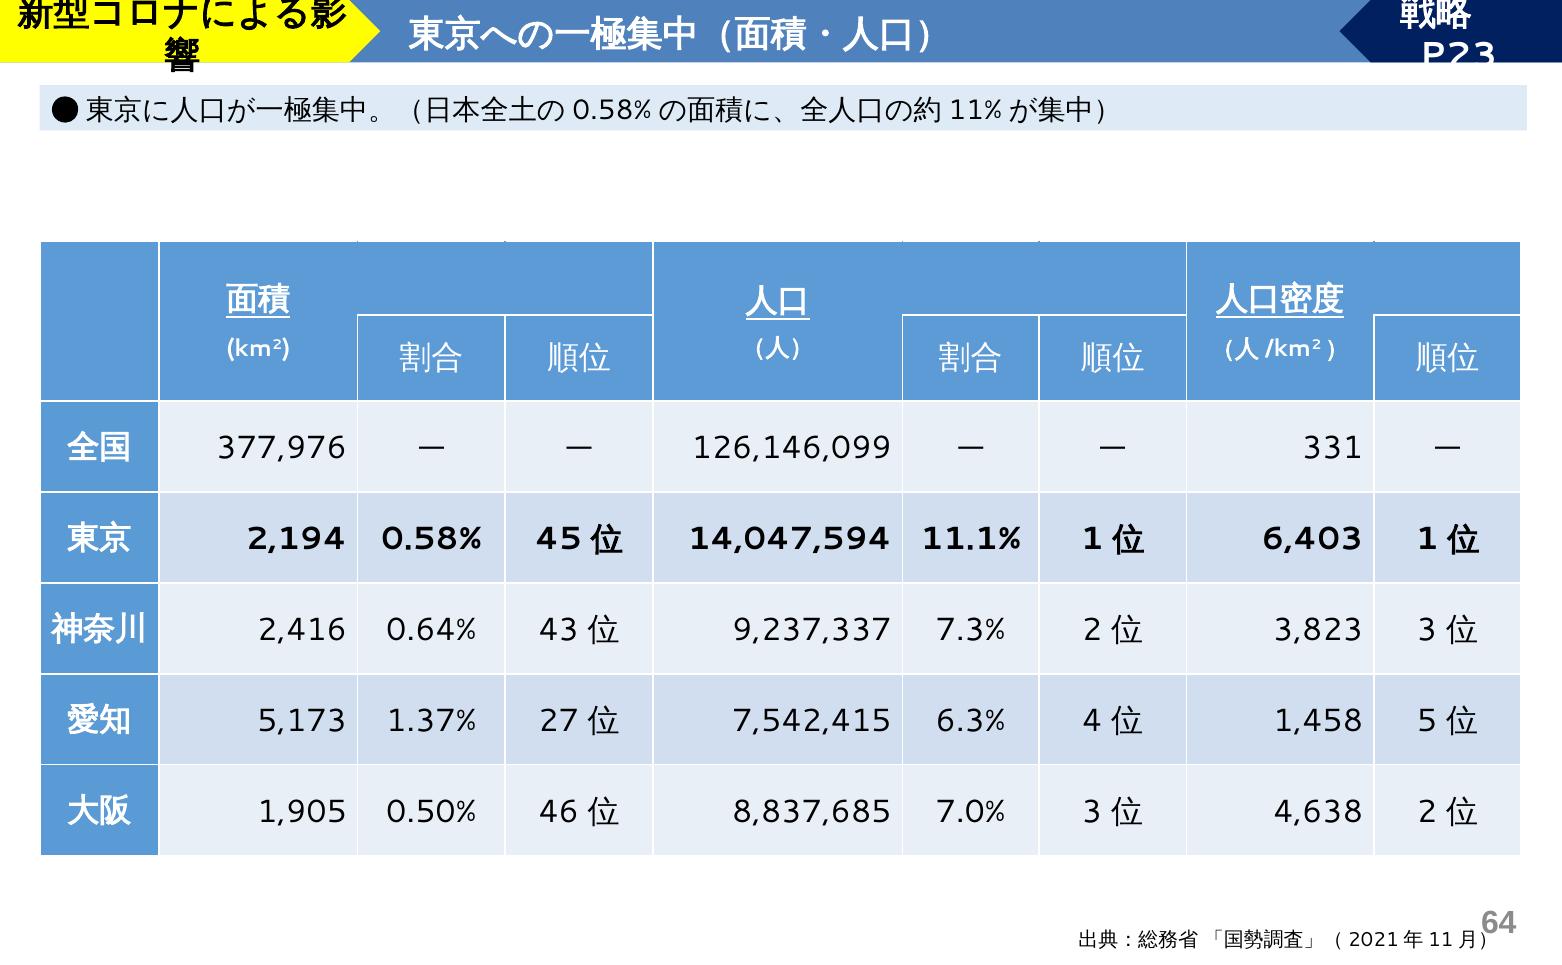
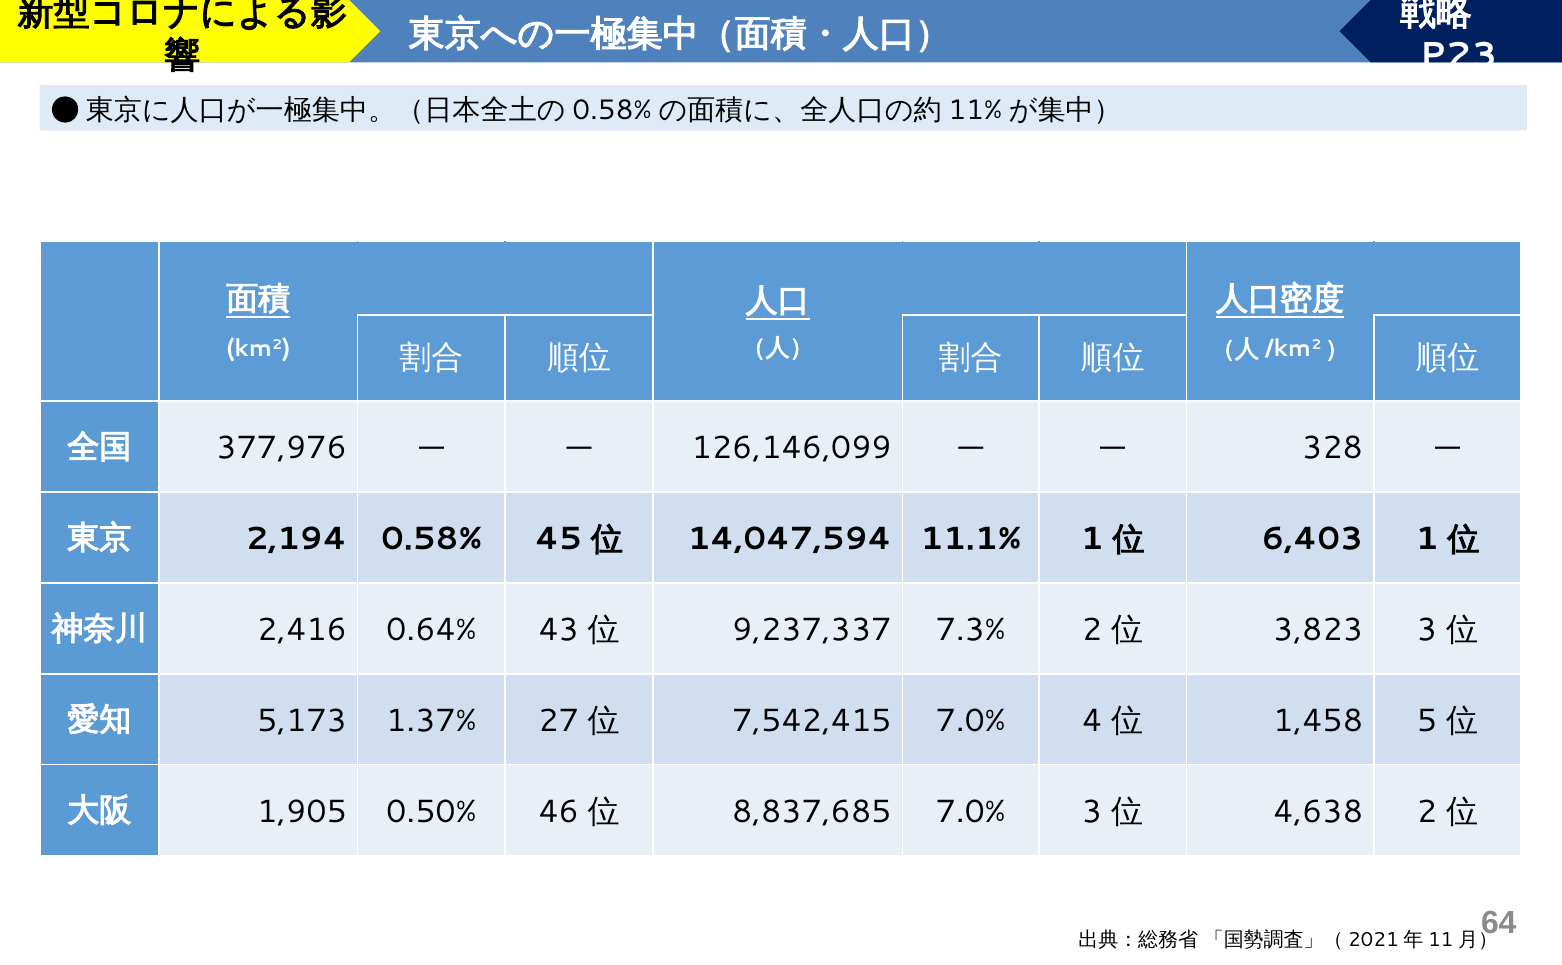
331: 331 -> 328 (1333, 448)
7,542,415 6.3%: 6.3% -> 7.0% (971, 721)
